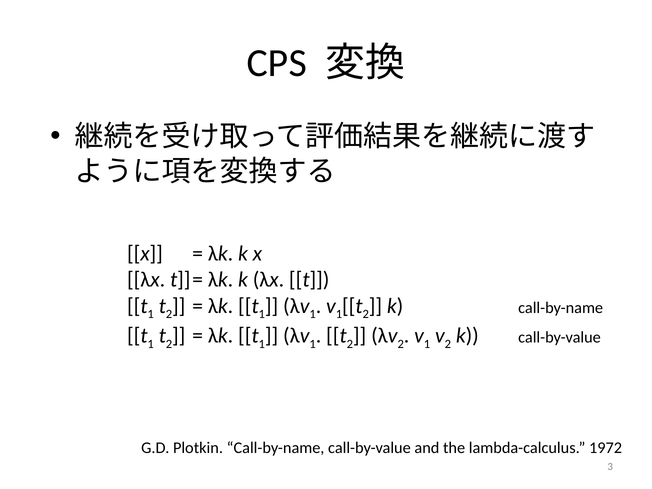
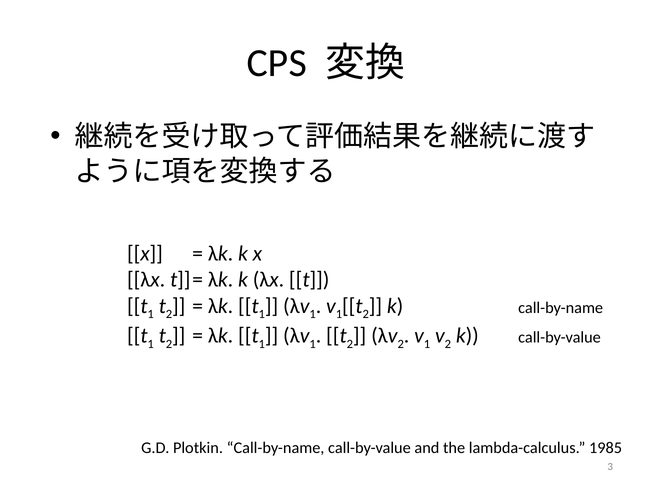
1972: 1972 -> 1985 (606, 448)
